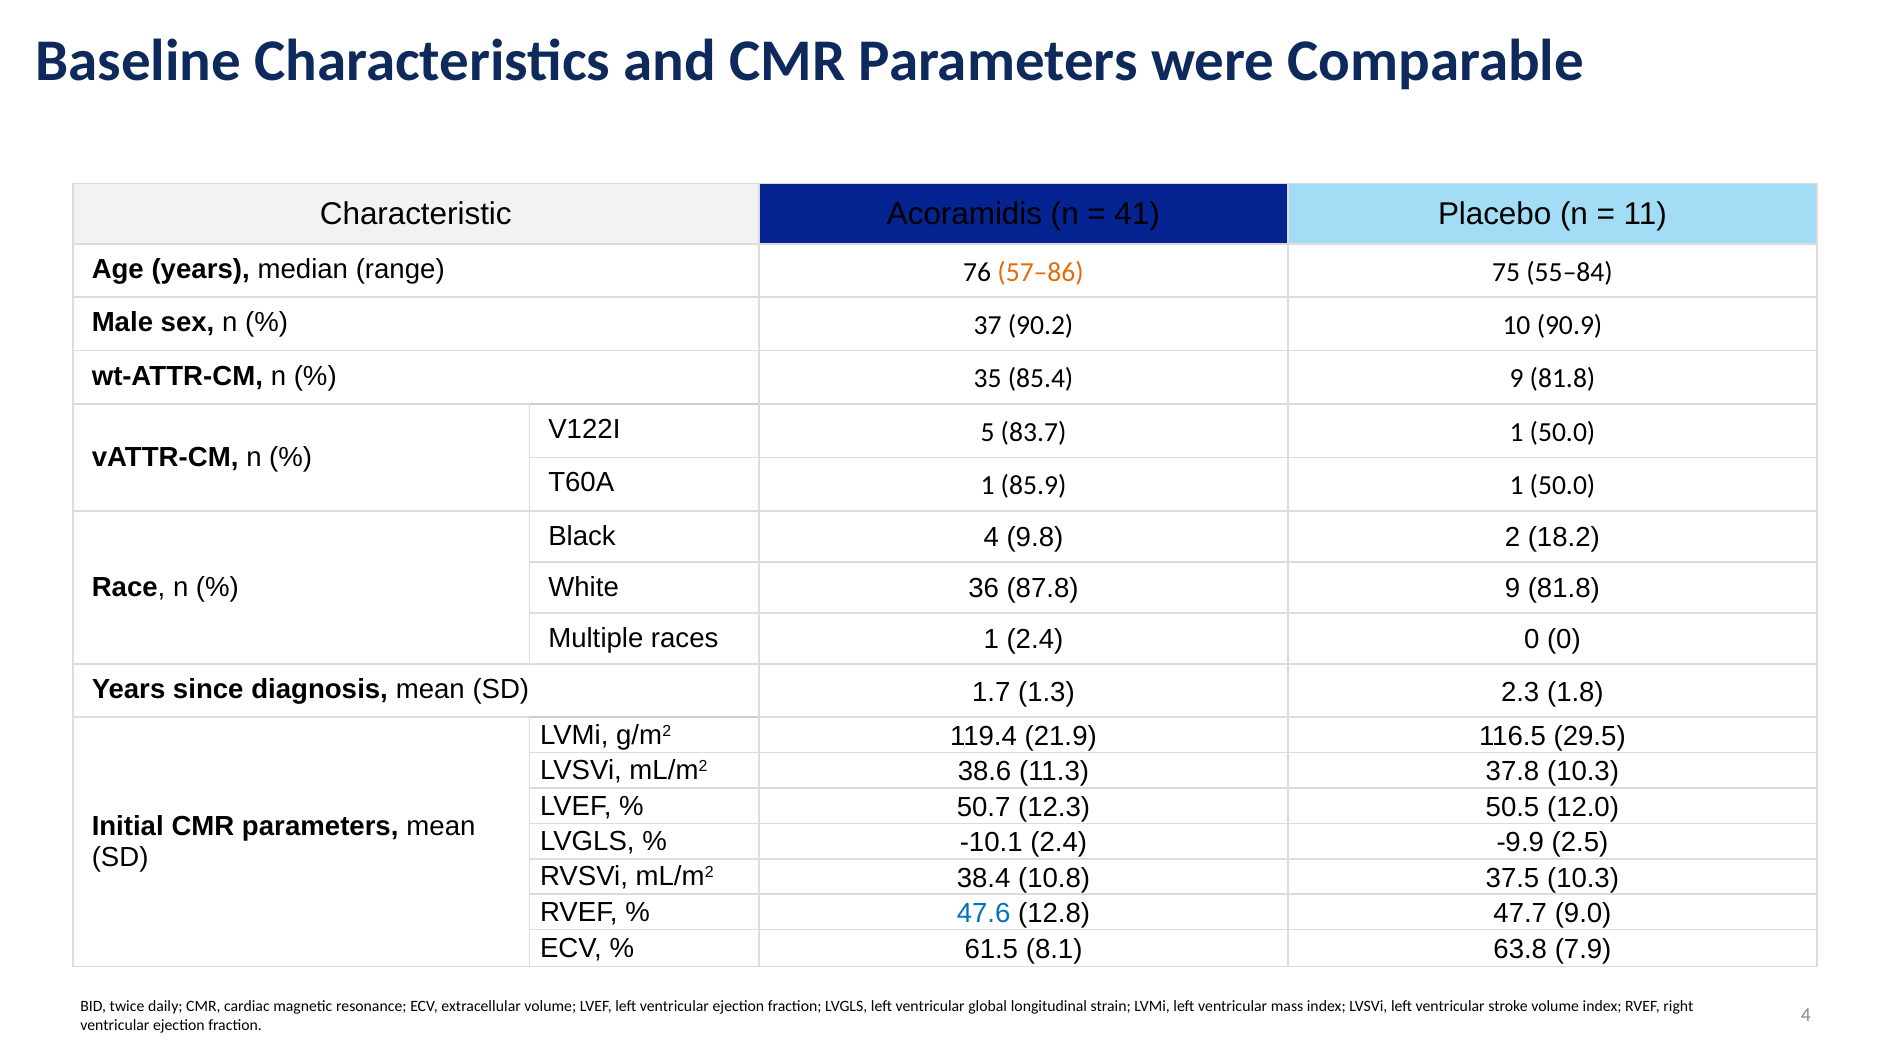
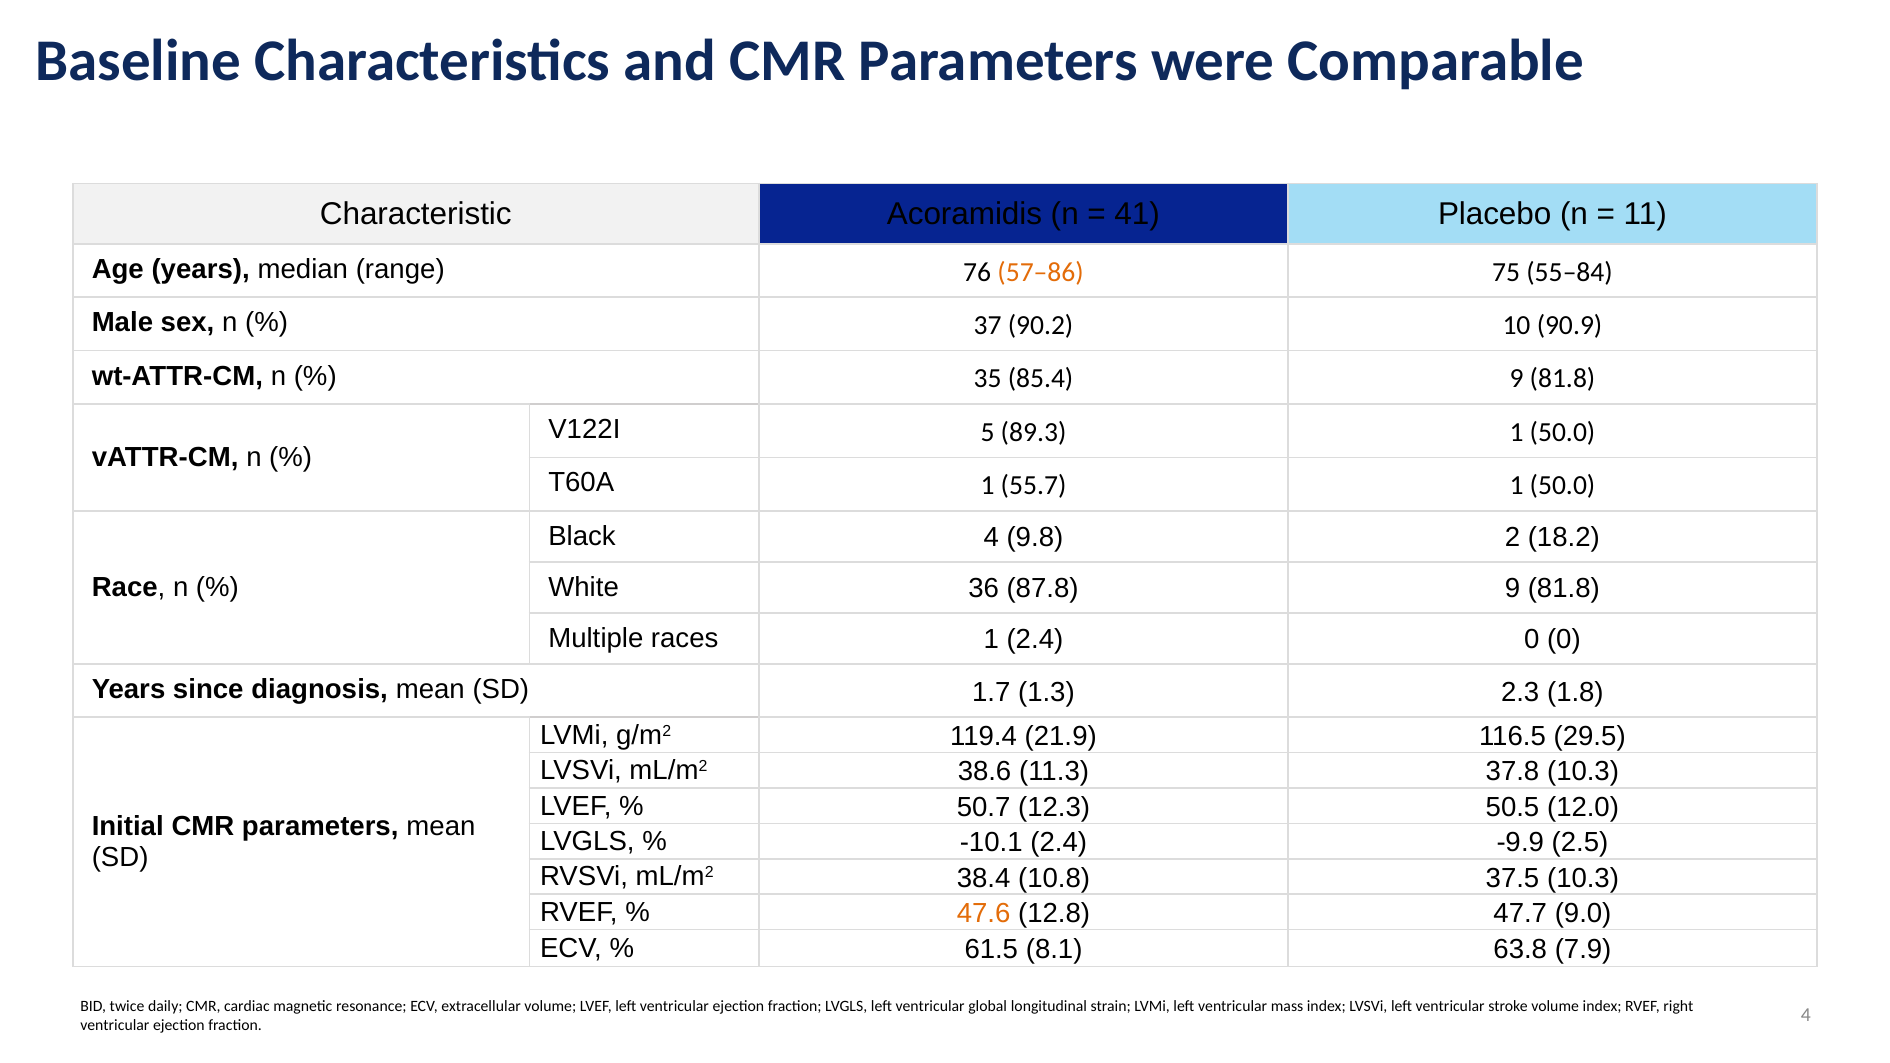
83.7: 83.7 -> 89.3 (1034, 432)
85.9: 85.9 -> 55.7 (1034, 486)
47.6 colour: blue -> orange (984, 913)
